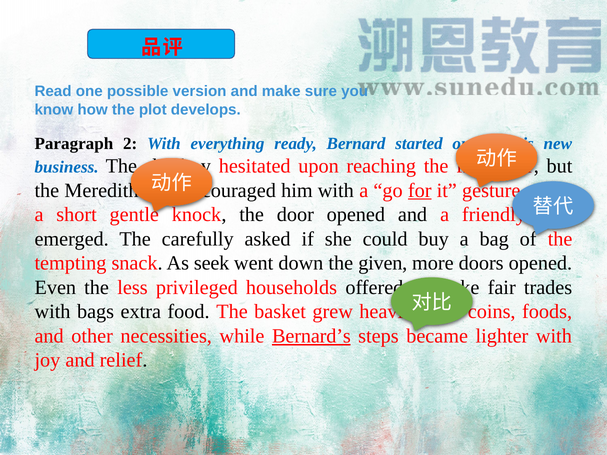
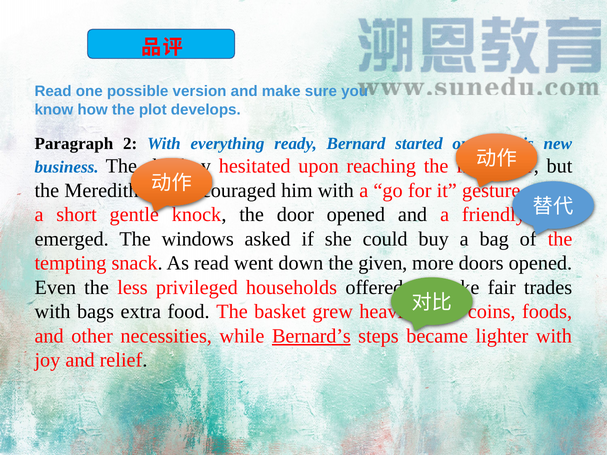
for underline: present -> none (420, 191)
carefully: carefully -> windows (198, 239)
As seek: seek -> read (212, 263)
